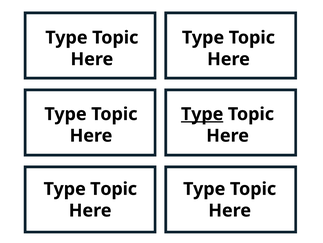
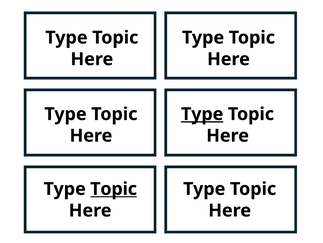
Topic underline: none -> present (114, 188)
